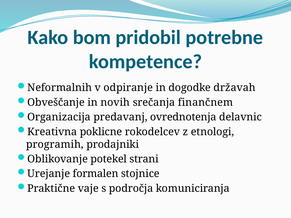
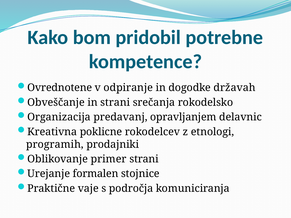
Neformalnih: Neformalnih -> Ovrednotene (60, 88)
in novih: novih -> strani (115, 103)
finančnem: finančnem -> rokodelsko (205, 103)
ovrednotenja: ovrednotenja -> opravljanjem (183, 117)
potekel: potekel -> primer (109, 159)
